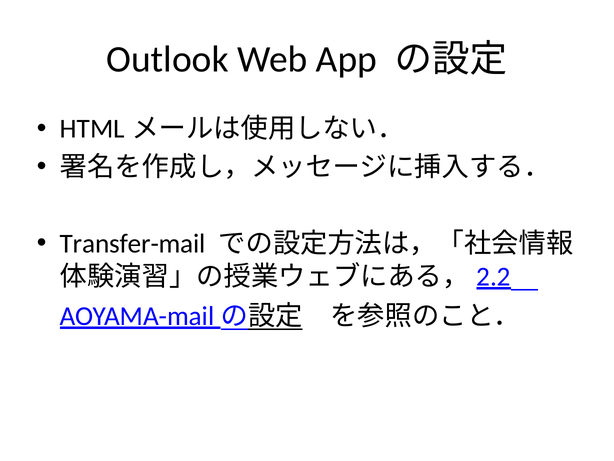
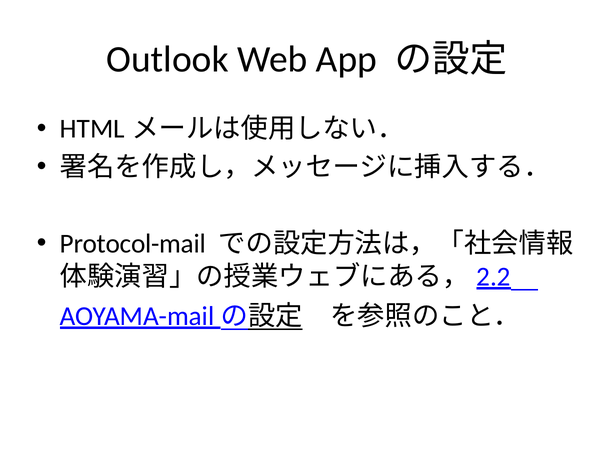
Transfer-mail: Transfer-mail -> Protocol-mail (133, 243)
